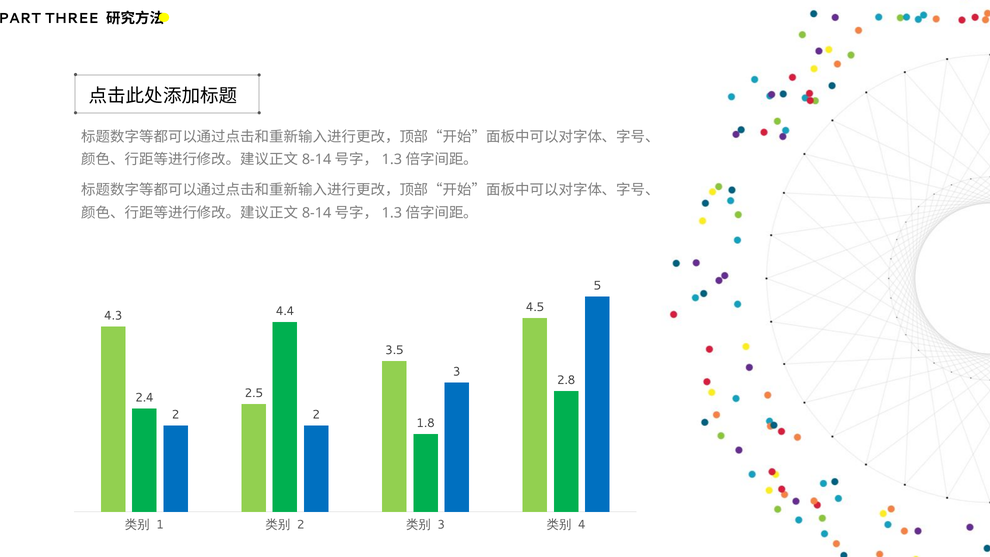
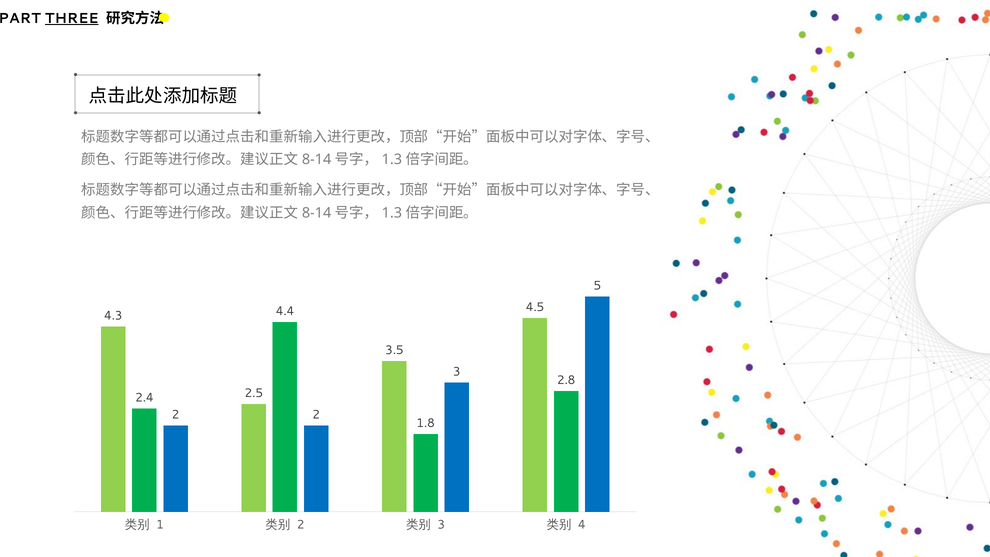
THREE underline: none -> present (72, 18)
